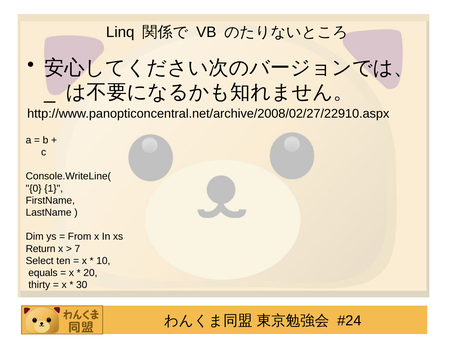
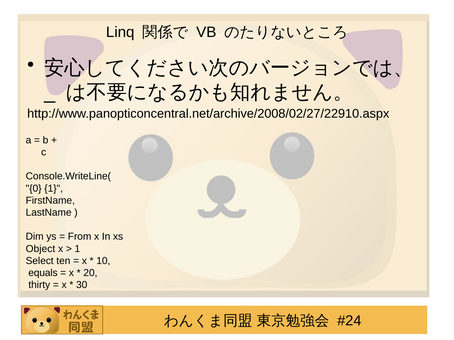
Return: Return -> Object (40, 249)
7: 7 -> 1 (77, 249)
